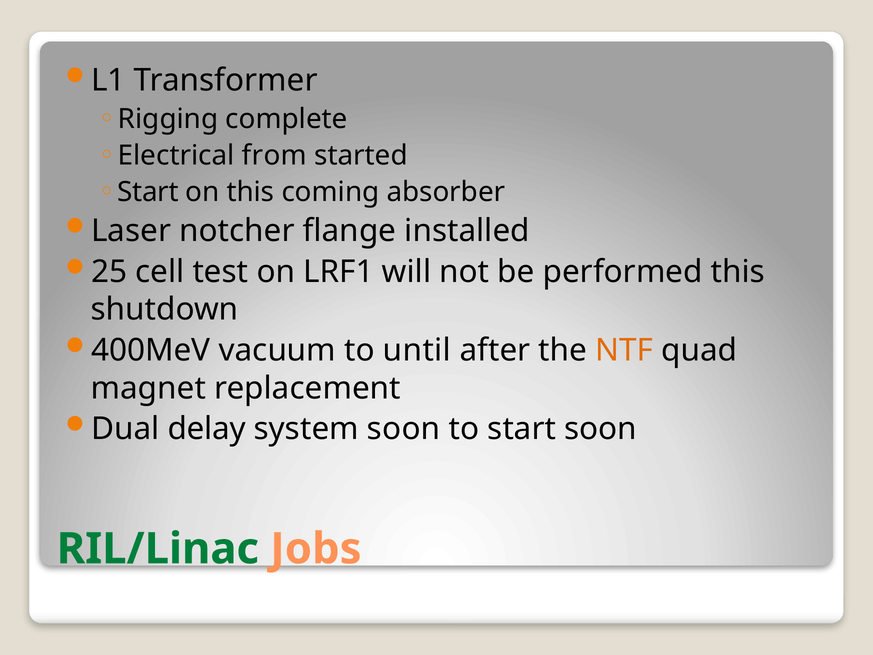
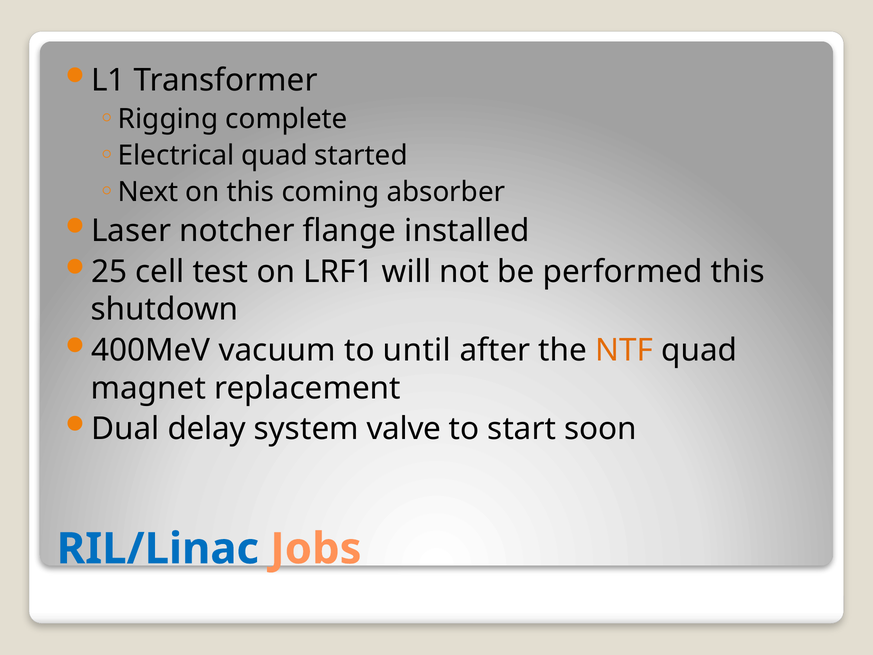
Electrical from: from -> quad (275, 155)
Start: Start -> Next (148, 192)
system soon: soon -> valve (404, 429)
RIL/Linac colour: green -> blue (158, 549)
